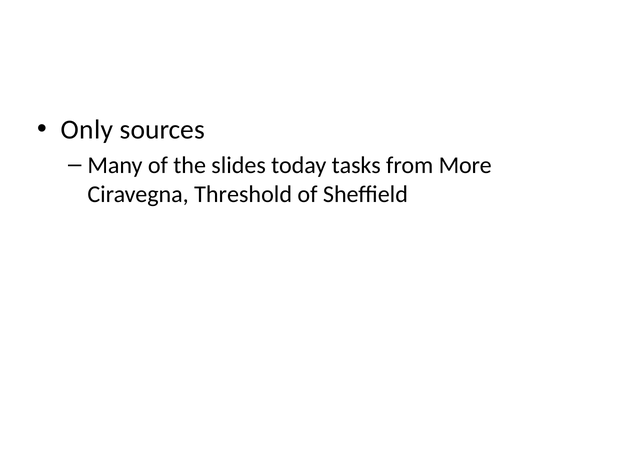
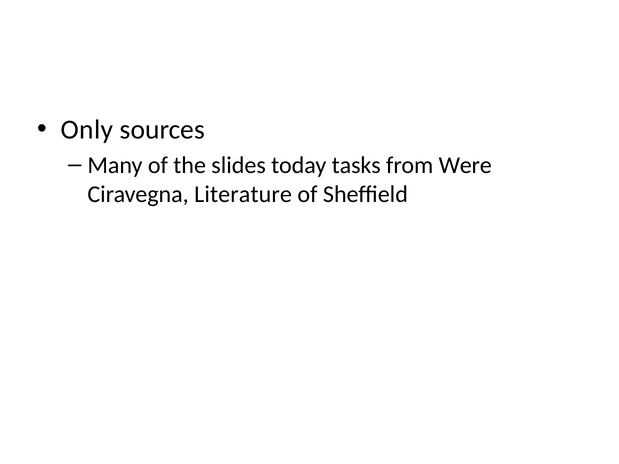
More: More -> Were (465, 165)
Threshold: Threshold -> Literature (243, 194)
